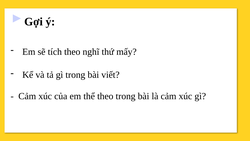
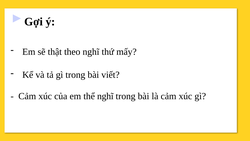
tích: tích -> thật (55, 52)
thể theo: theo -> nghĩ (105, 96)
